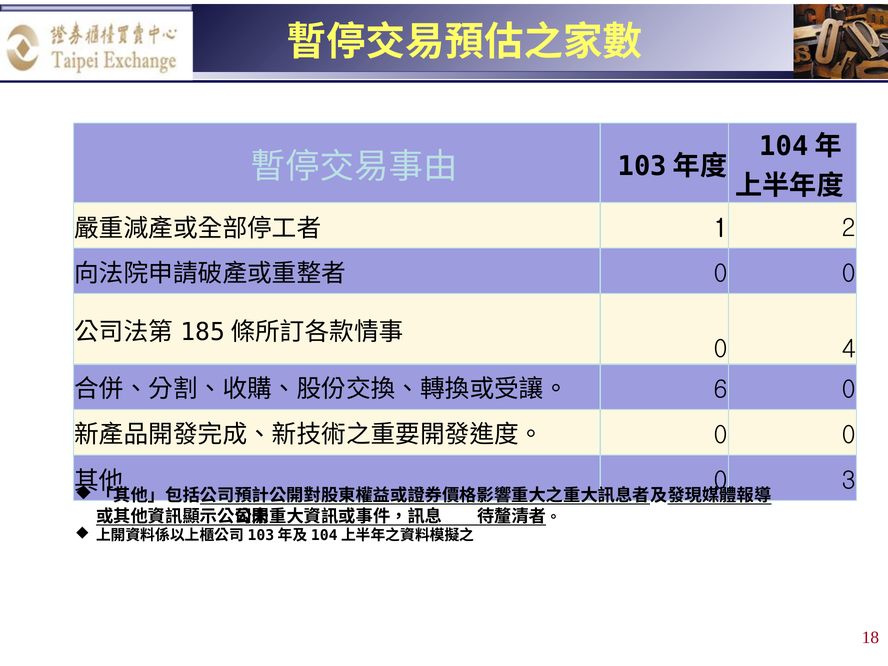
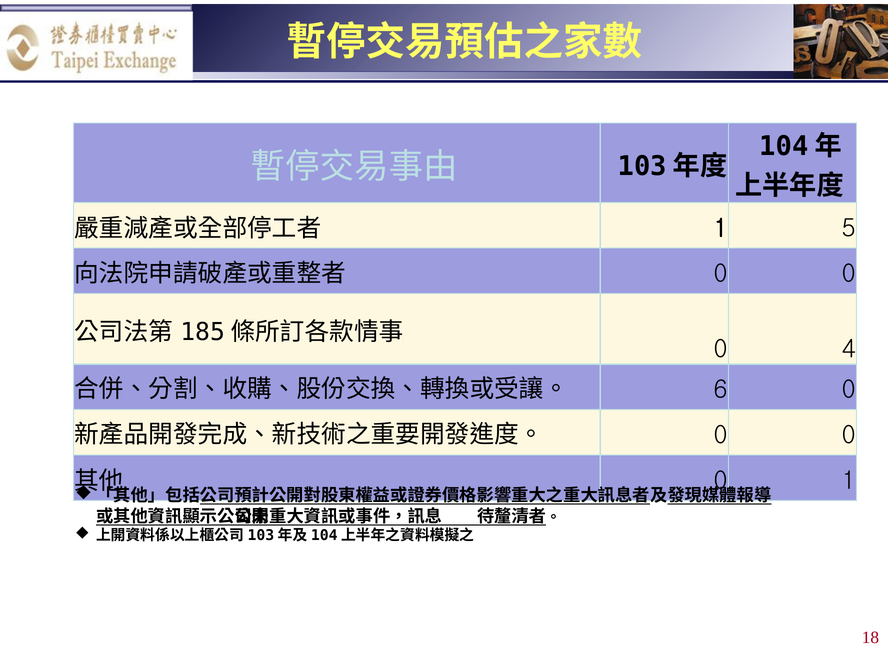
2: 2 -> 5 (849, 228)
3: 3 -> 1 (849, 481)
